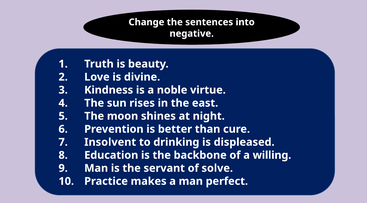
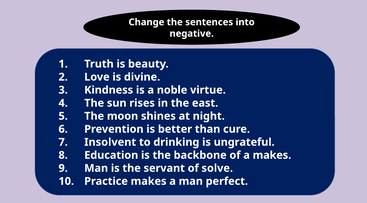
displeased: displeased -> ungrateful (244, 142)
a willing: willing -> makes (272, 155)
